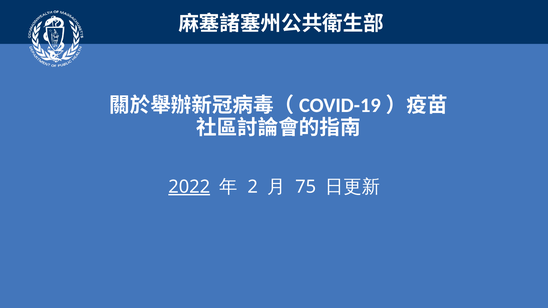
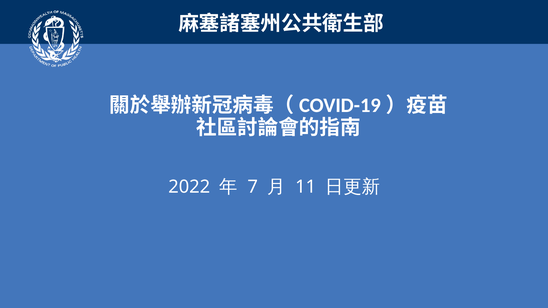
2022 underline: present -> none (189, 187)
2: 2 -> 7 (253, 187)
75: 75 -> 11 (306, 187)
